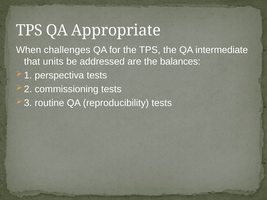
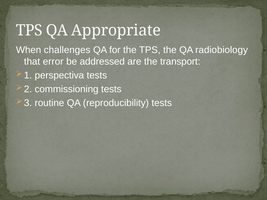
intermediate: intermediate -> radiobiology (222, 50)
units: units -> error (53, 62)
balances: balances -> transport (180, 62)
